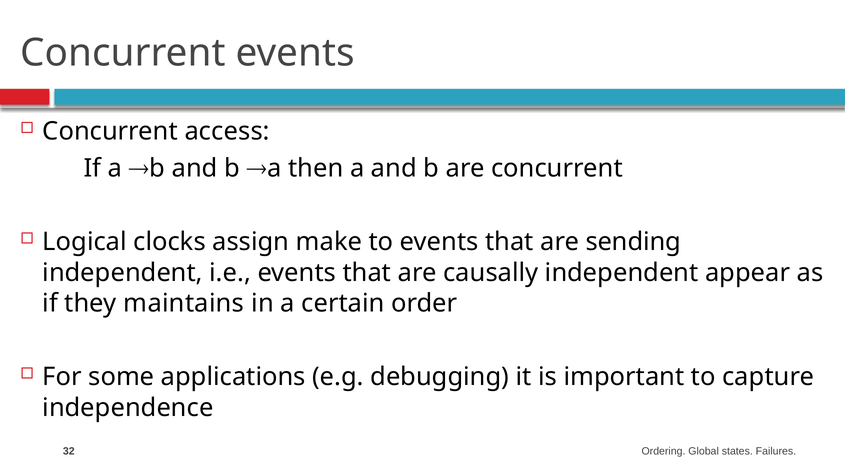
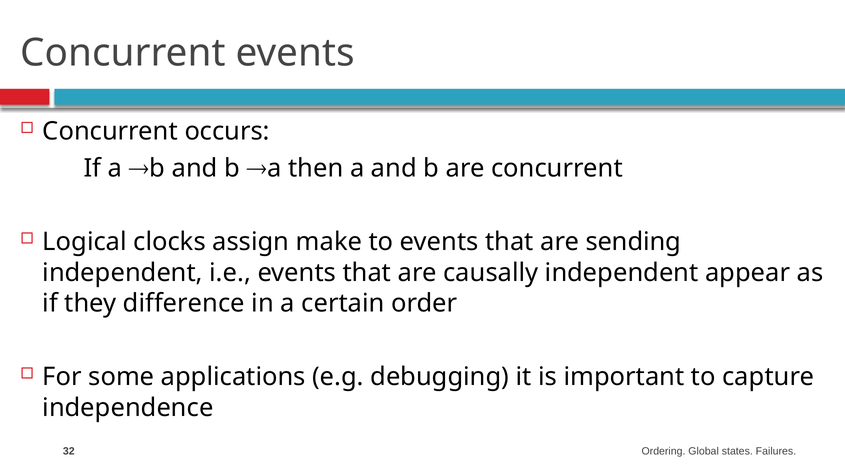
access: access -> occurs (227, 131)
maintains: maintains -> difference (184, 303)
